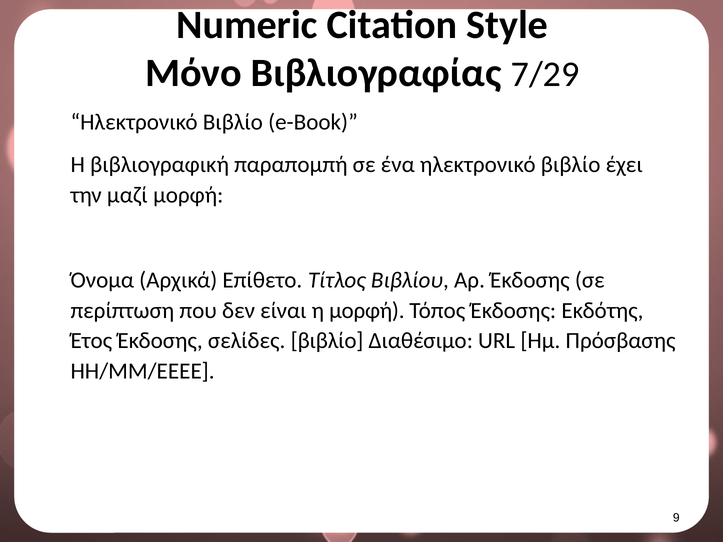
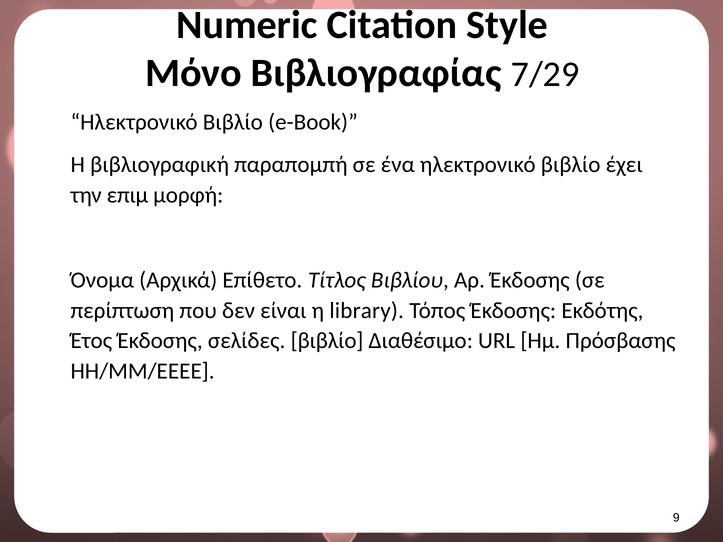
μαζί: μαζί -> επιμ (128, 195)
η μορφή: μορφή -> library (367, 311)
